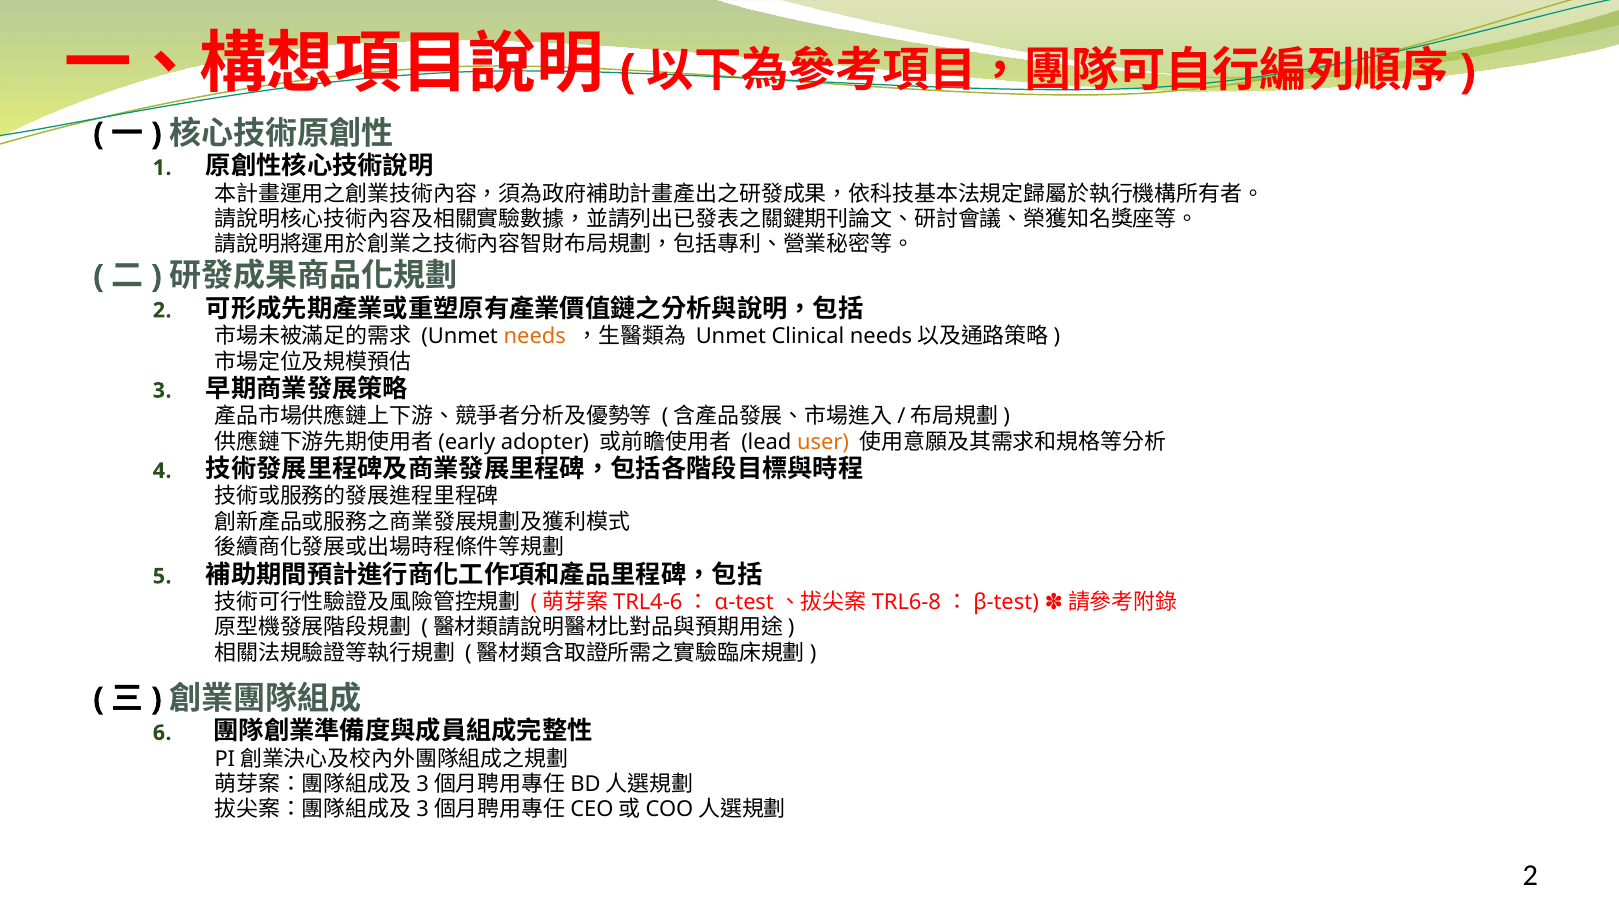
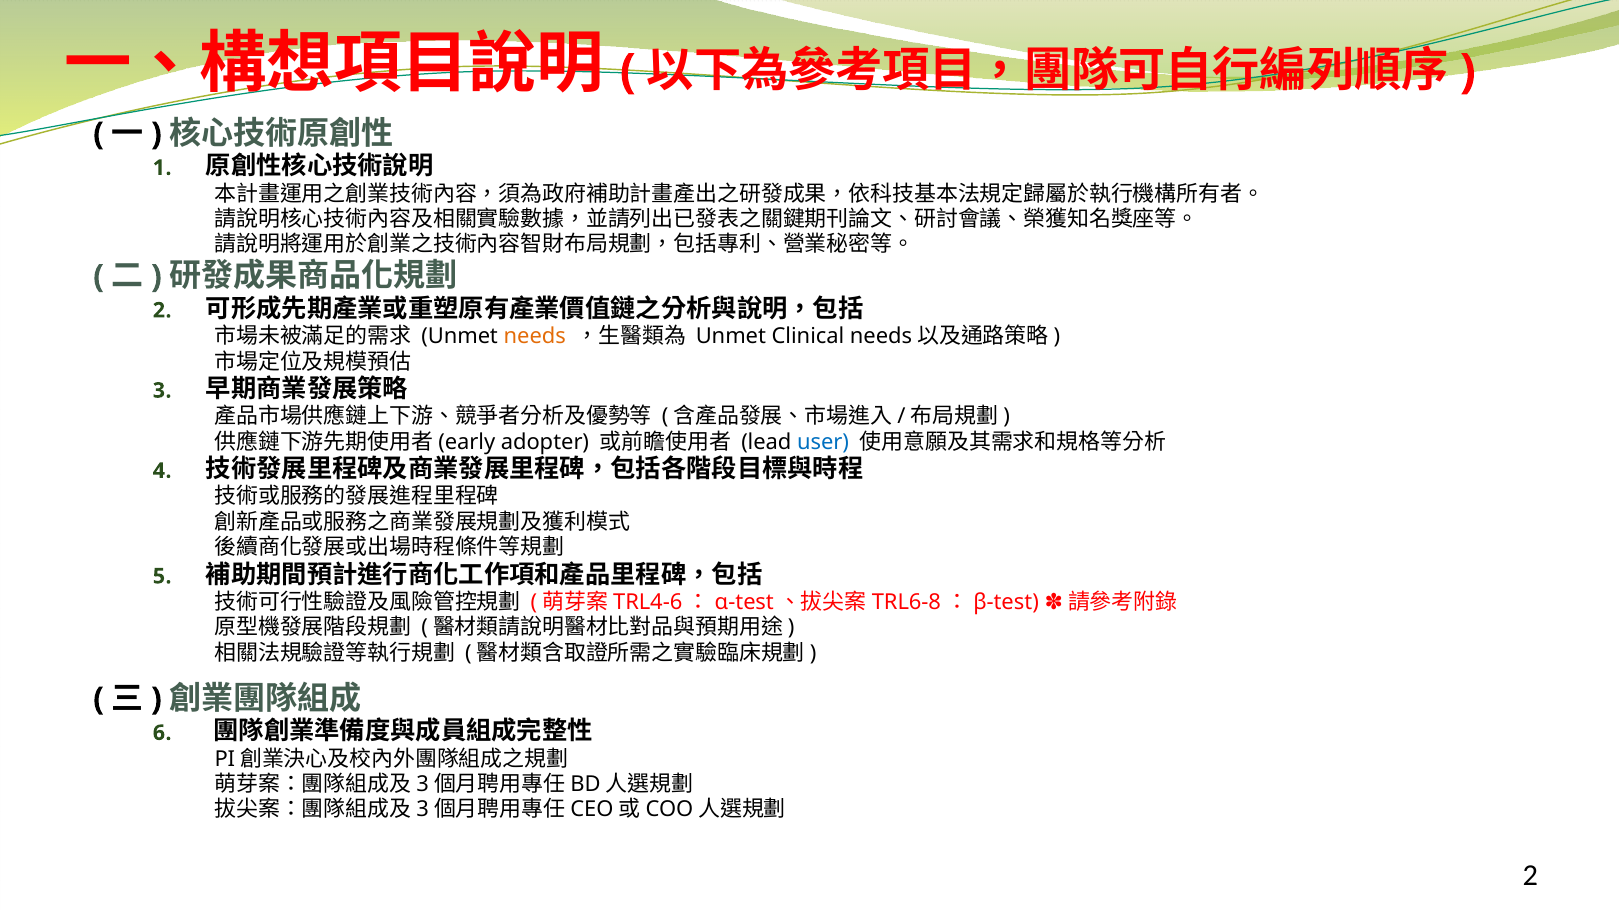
user colour: orange -> blue (823, 442)
